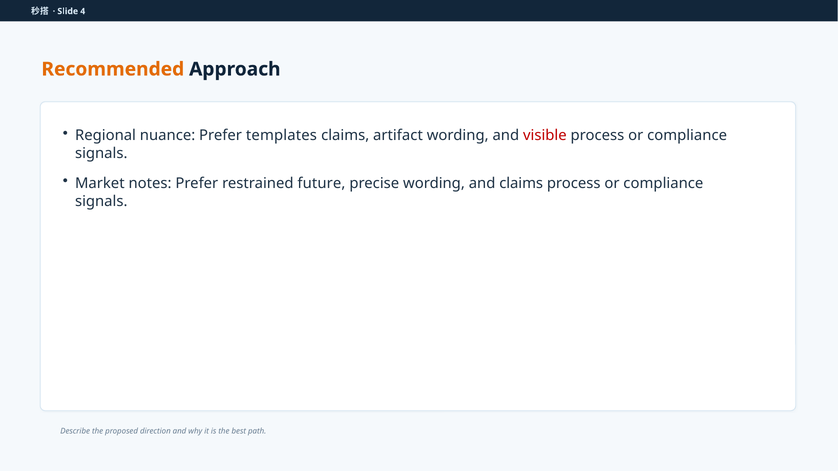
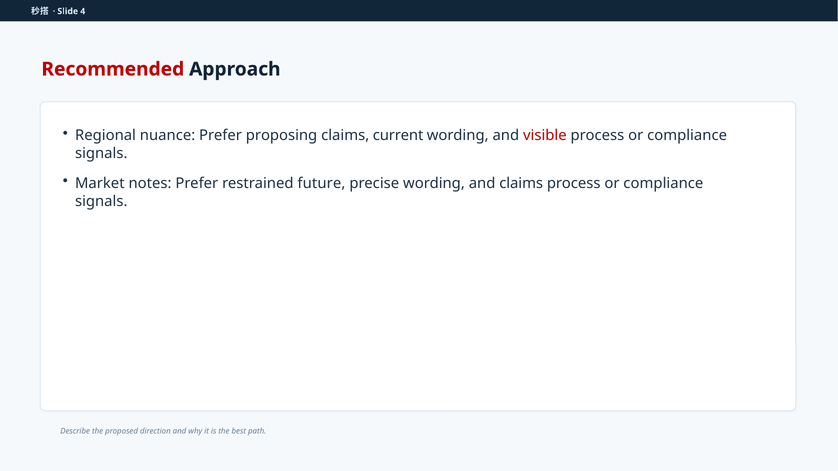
Recommended colour: orange -> red (113, 69)
templates: templates -> proposing (282, 136)
artifact: artifact -> current (398, 136)
